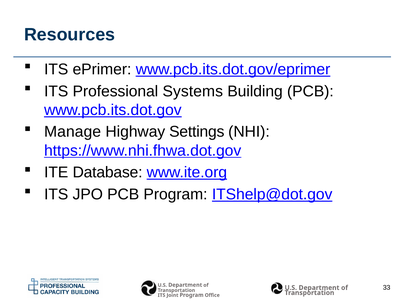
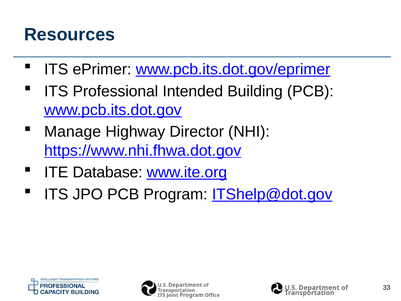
Systems: Systems -> Intended (193, 91)
Settings: Settings -> Director (197, 132)
